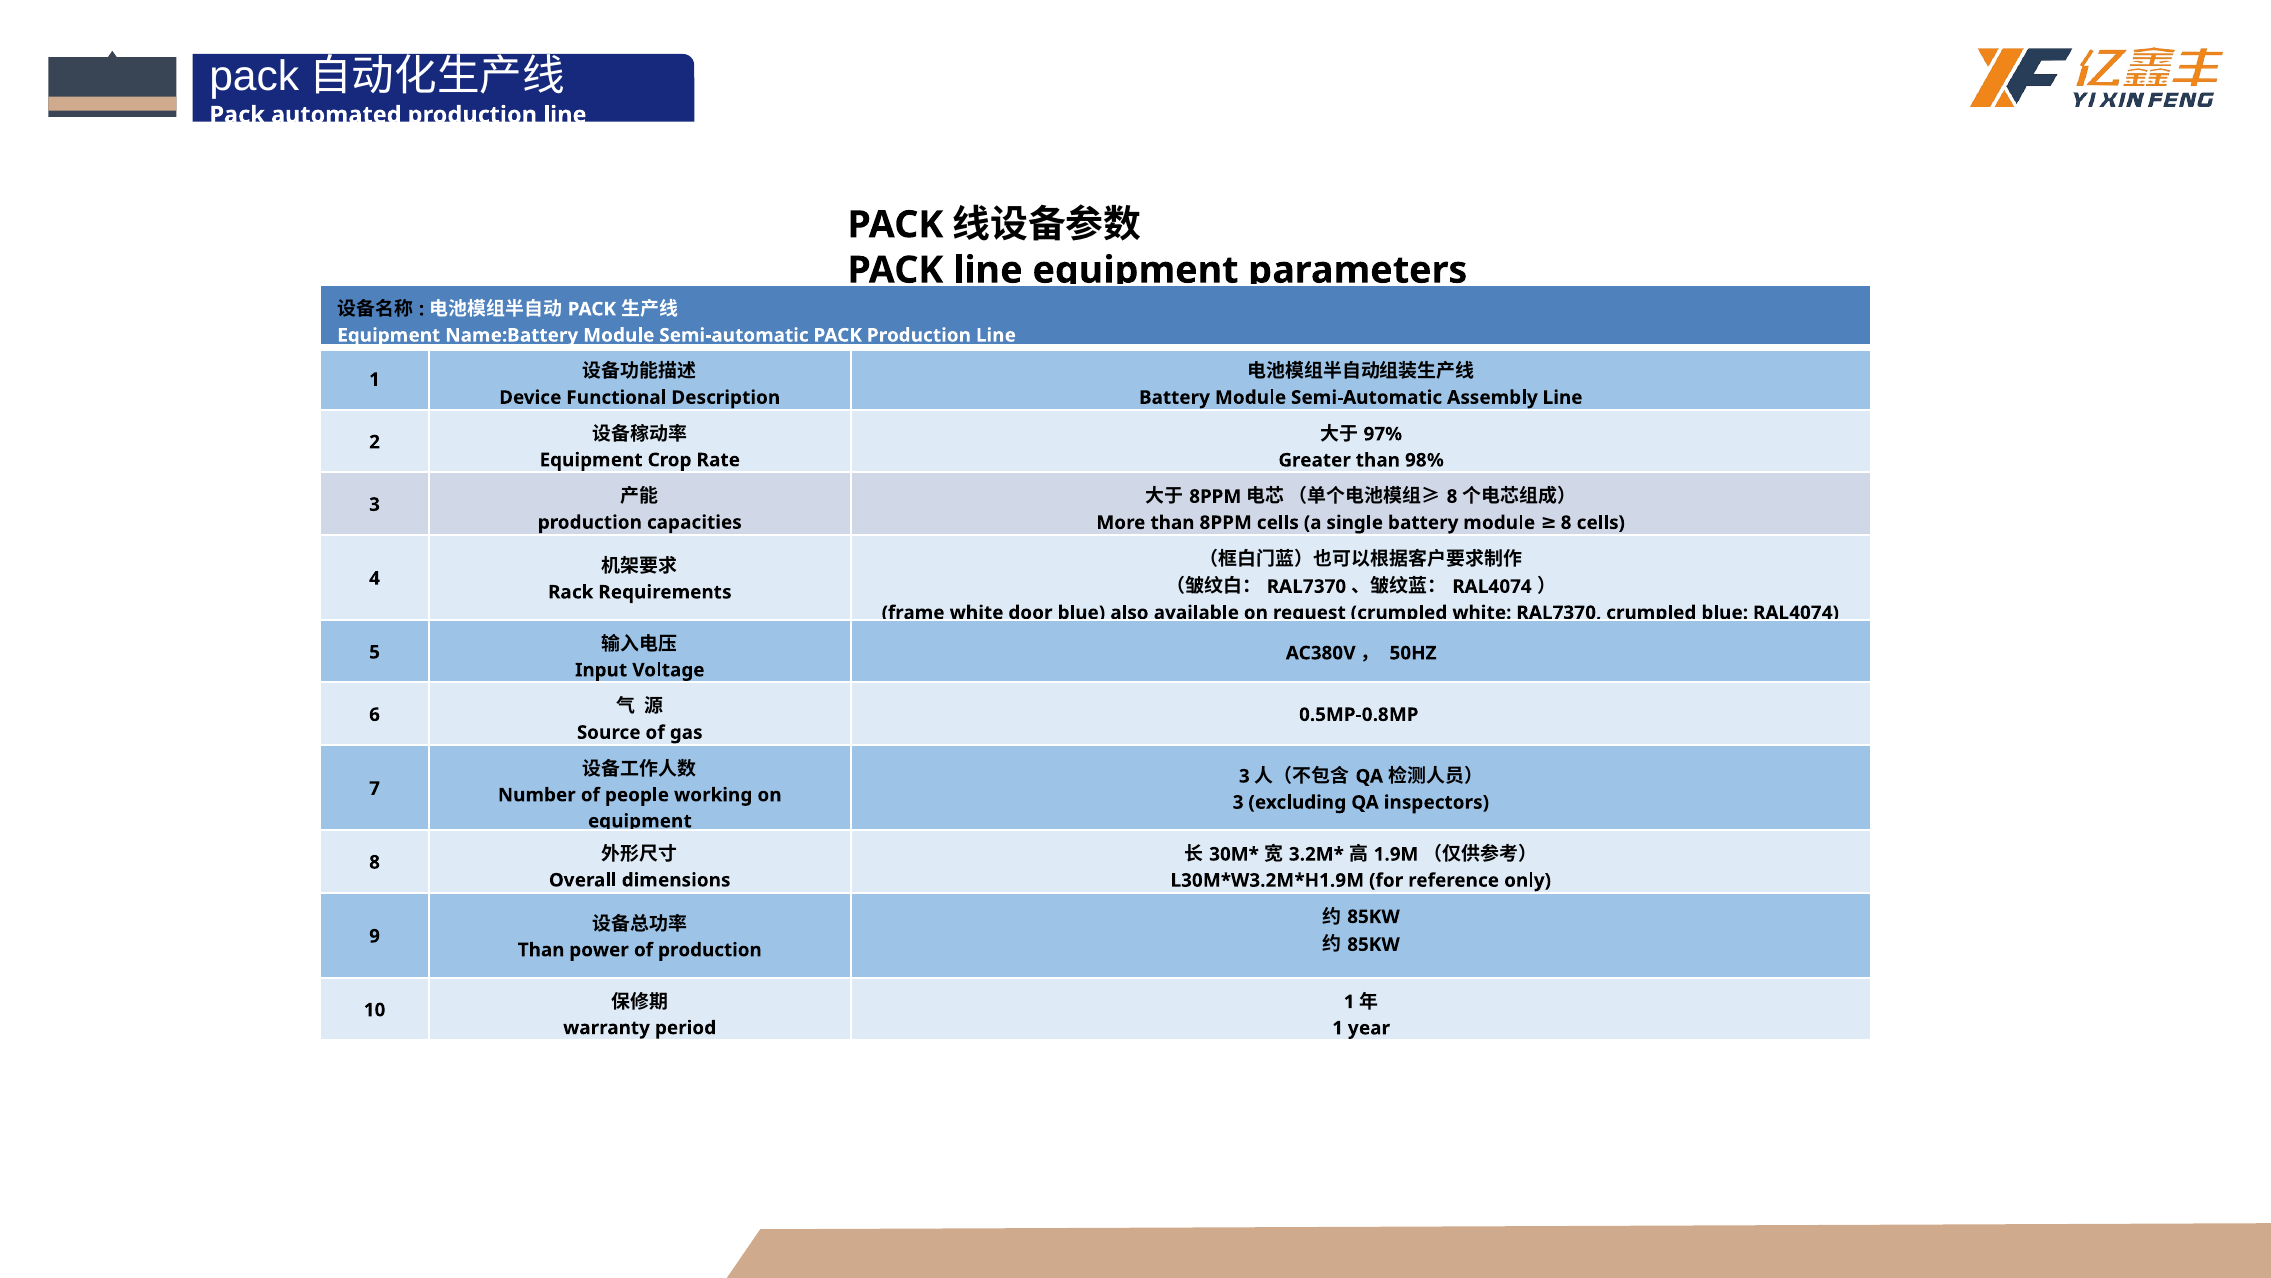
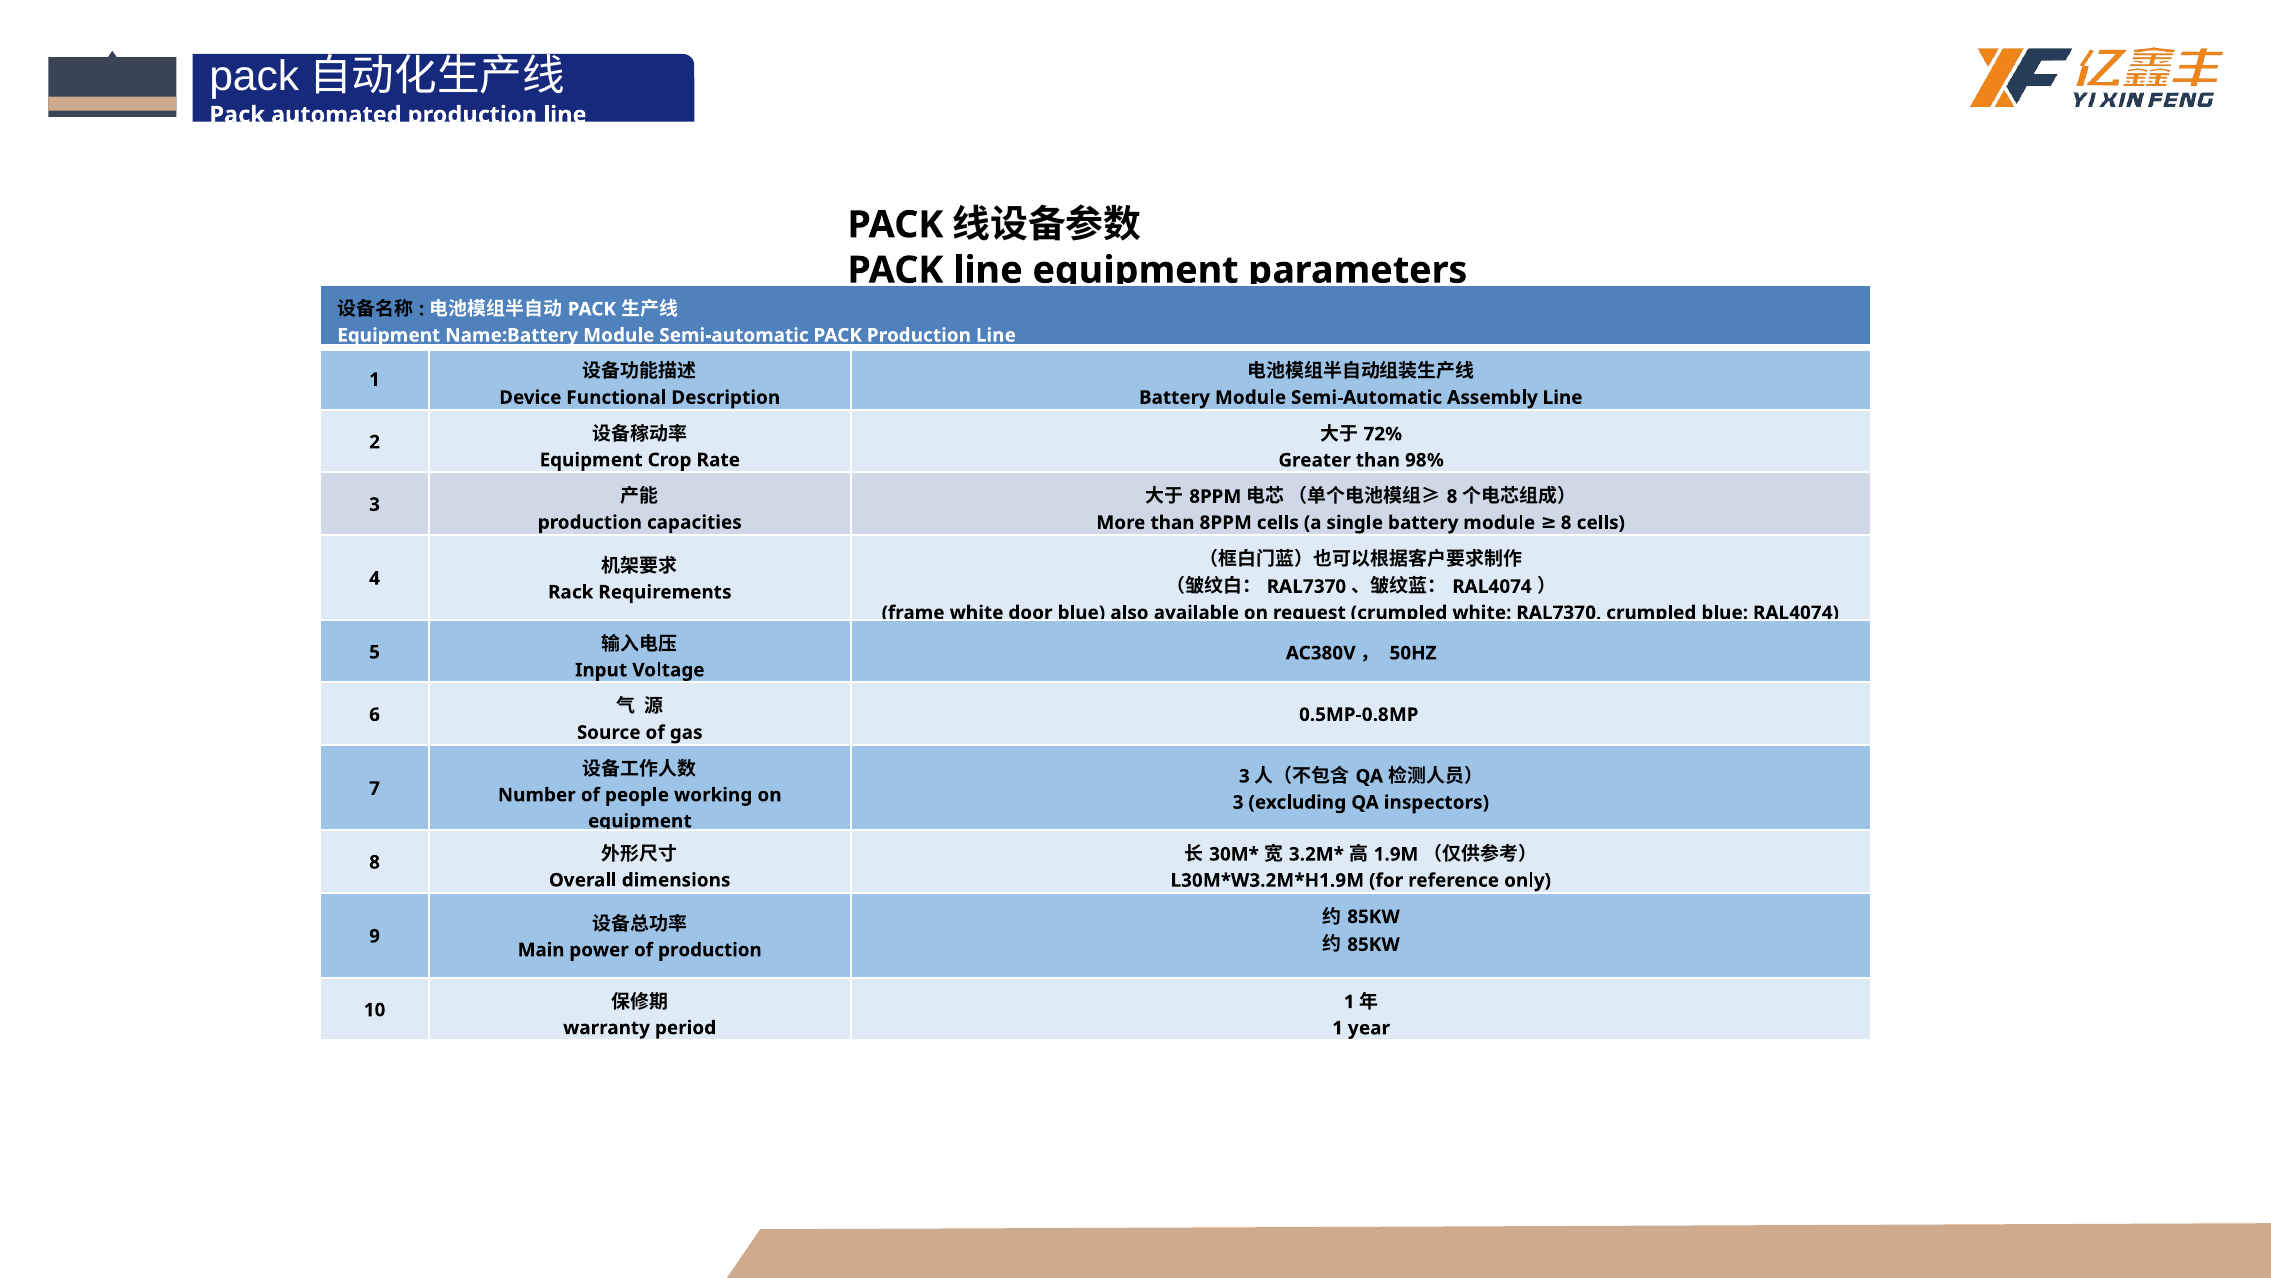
97%: 97% -> 72% (1383, 434)
Than: Than -> Main (541, 950)
